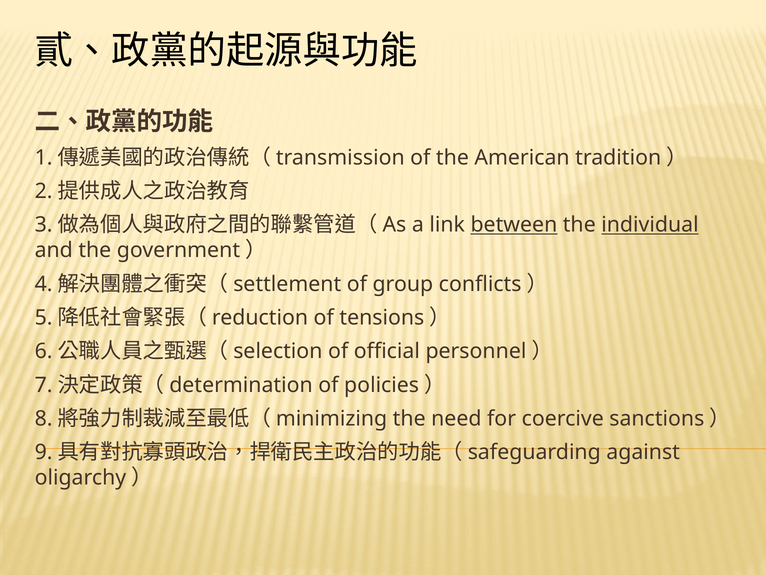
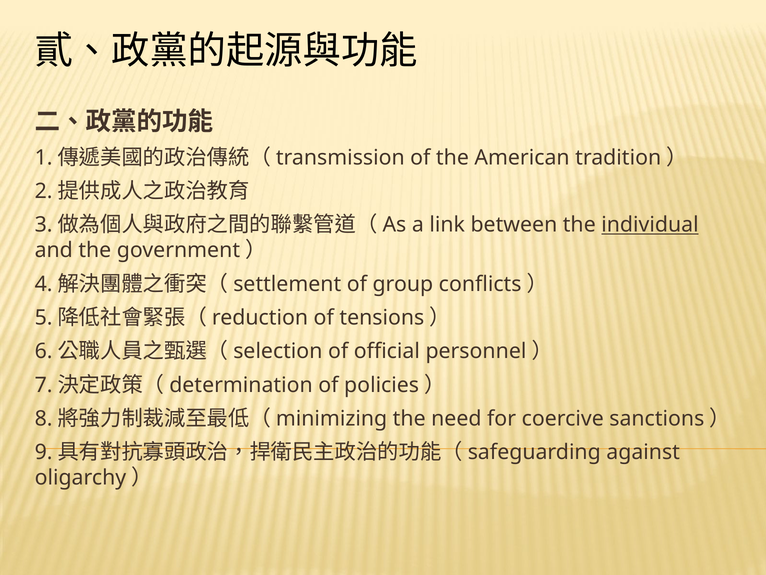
between underline: present -> none (514, 225)
